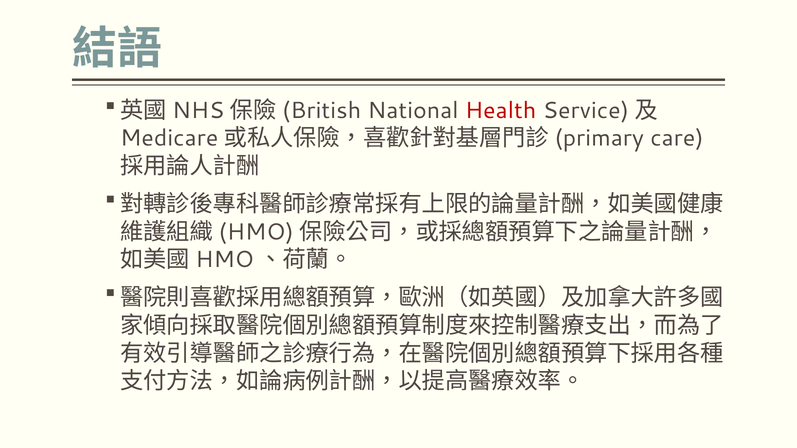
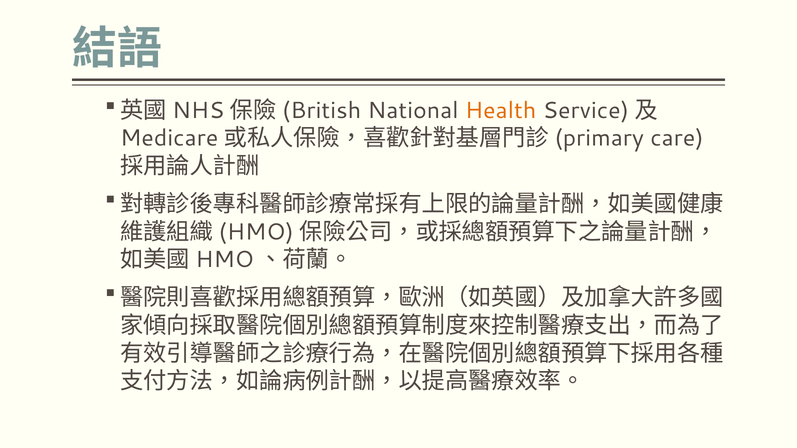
Health colour: red -> orange (501, 110)
